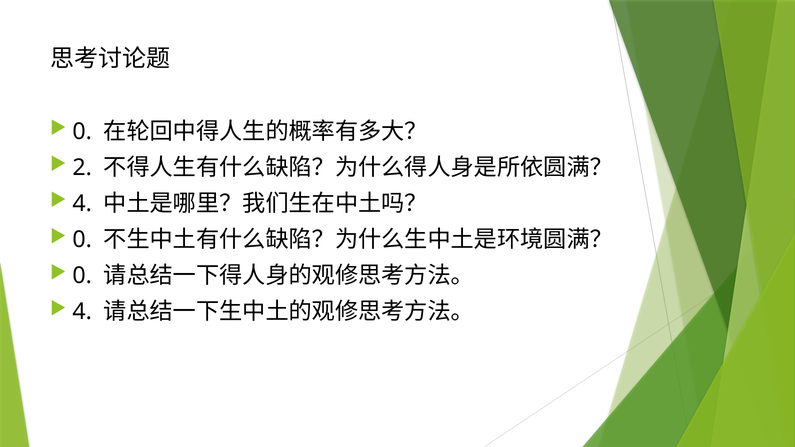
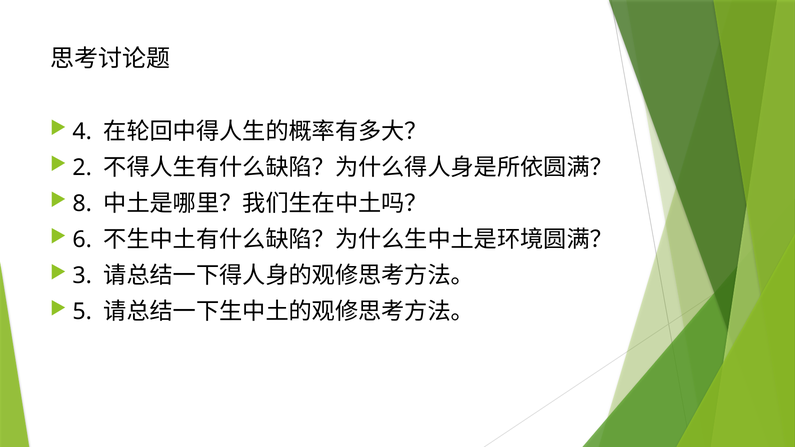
0: 0 -> 4 (82, 132)
4: 4 -> 8 (82, 204)
0: 0 -> 6 (82, 240)
0: 0 -> 3 (82, 276)
4: 4 -> 5 (82, 312)
